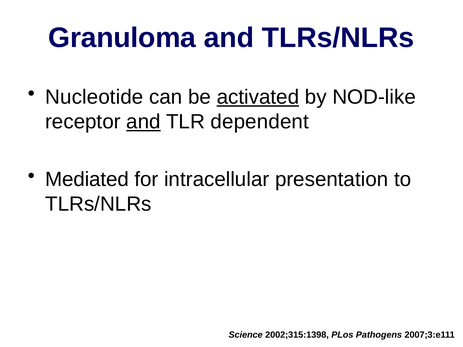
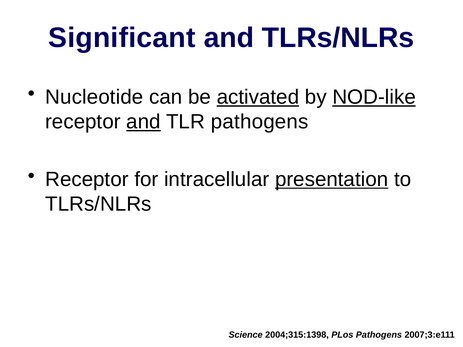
Granuloma: Granuloma -> Significant (122, 38)
NOD-like underline: none -> present (374, 97)
TLR dependent: dependent -> pathogens (260, 122)
Mediated: Mediated -> Receptor (87, 179)
presentation underline: none -> present (332, 179)
2002;315:1398: 2002;315:1398 -> 2004;315:1398 (297, 335)
